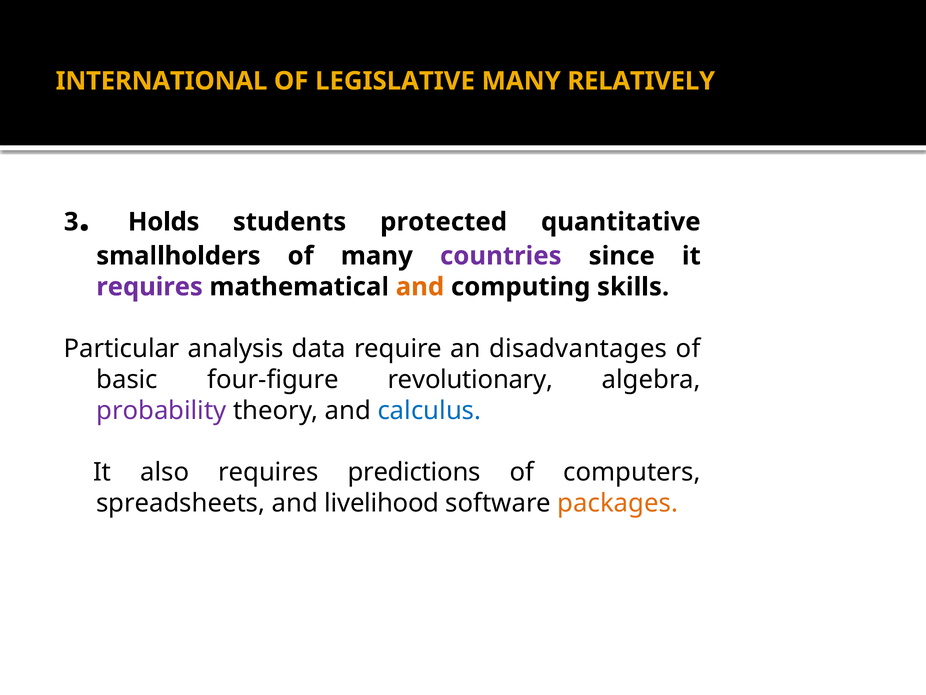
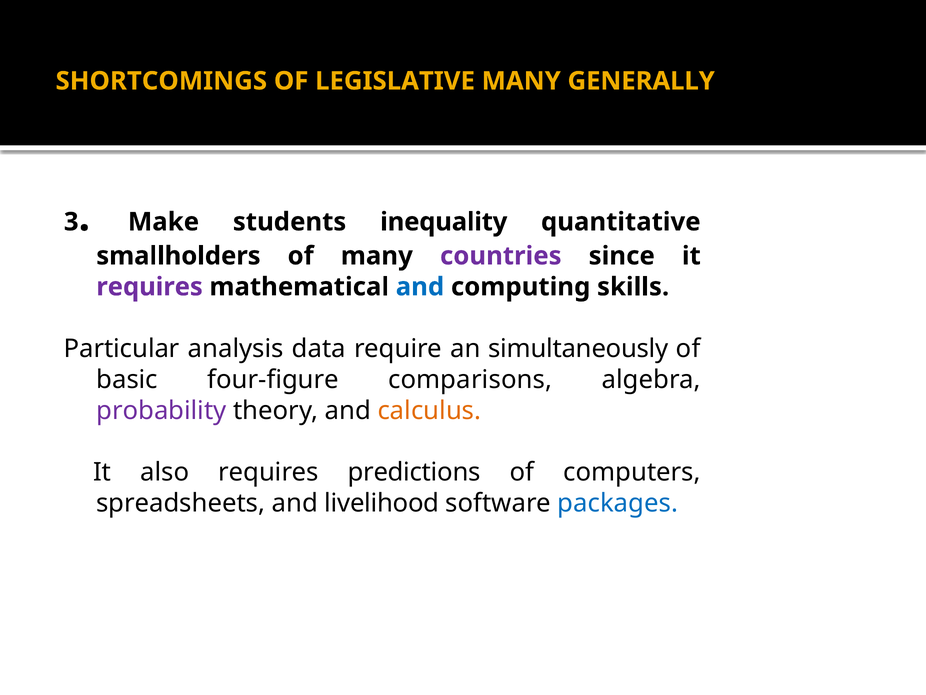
INTERNATIONAL: INTERNATIONAL -> SHORTCOMINGS (161, 81)
RELATIVELY: RELATIVELY -> GENERALLY (641, 81)
Holds: Holds -> Make (163, 222)
protected: protected -> inequality (444, 222)
and colour: orange -> blue (420, 287)
disadvantages: disadvantages -> simultaneously (578, 348)
revolutionary: revolutionary -> comparisons (470, 379)
calculus colour: blue -> orange (429, 410)
packages colour: orange -> blue (618, 503)
